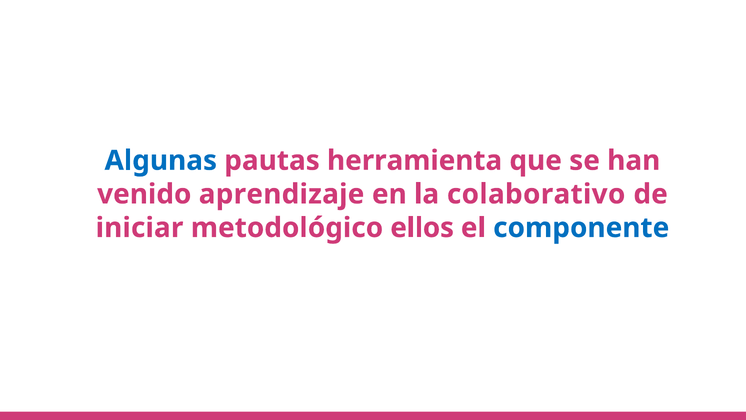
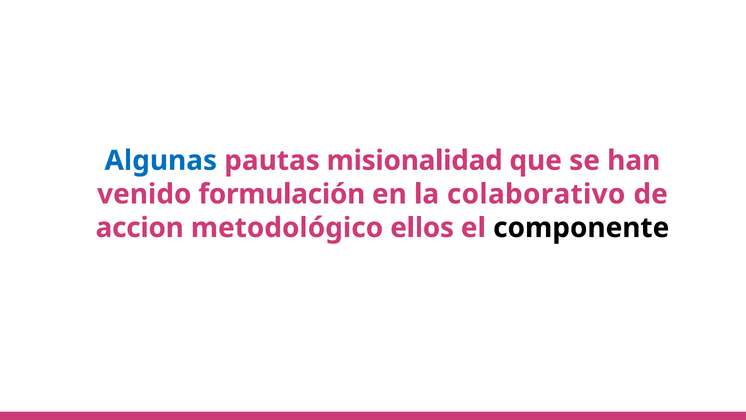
herramienta: herramienta -> misionalidad (415, 160)
aprendizaje: aprendizaje -> formulación (282, 194)
iniciar: iniciar -> accion (140, 228)
componente colour: blue -> black (581, 228)
